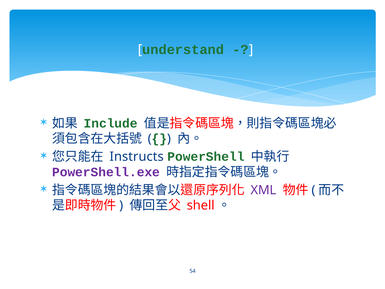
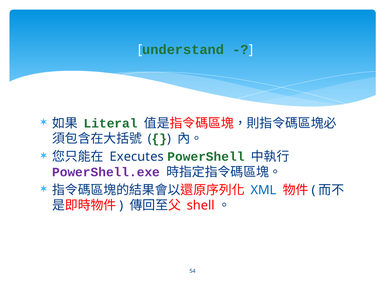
Include: Include -> Literal (111, 123)
Instructs: Instructs -> Executes (137, 157)
XML colour: purple -> blue (263, 190)
